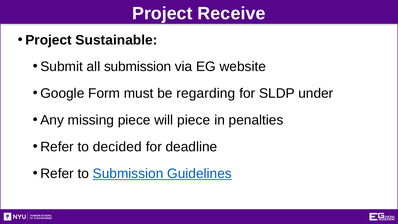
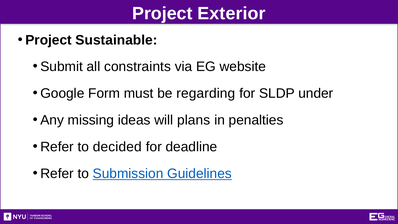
Receive: Receive -> Exterior (232, 13)
all submission: submission -> constraints (137, 67)
missing piece: piece -> ideas (134, 120)
will piece: piece -> plans (194, 120)
